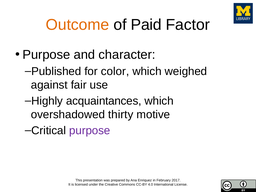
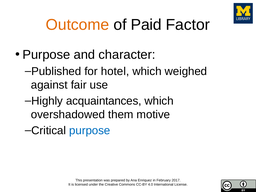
color: color -> hotel (115, 71)
thirty: thirty -> them (121, 115)
purpose colour: purple -> blue (90, 131)
